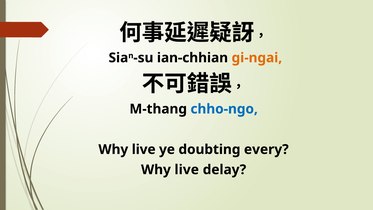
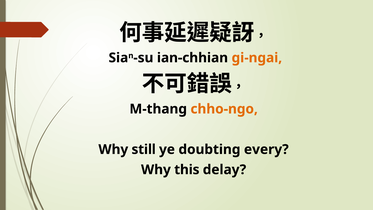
chho-ngo colour: blue -> orange (224, 109)
live: live -> still (144, 149)
live: live -> this (187, 170)
